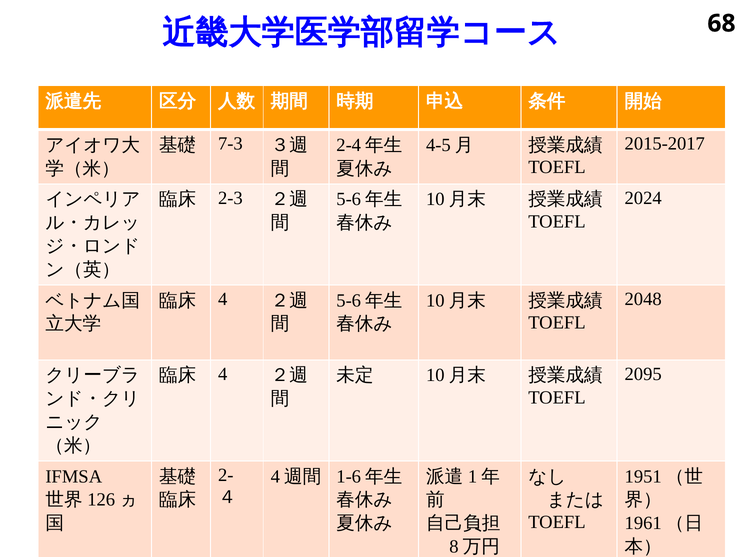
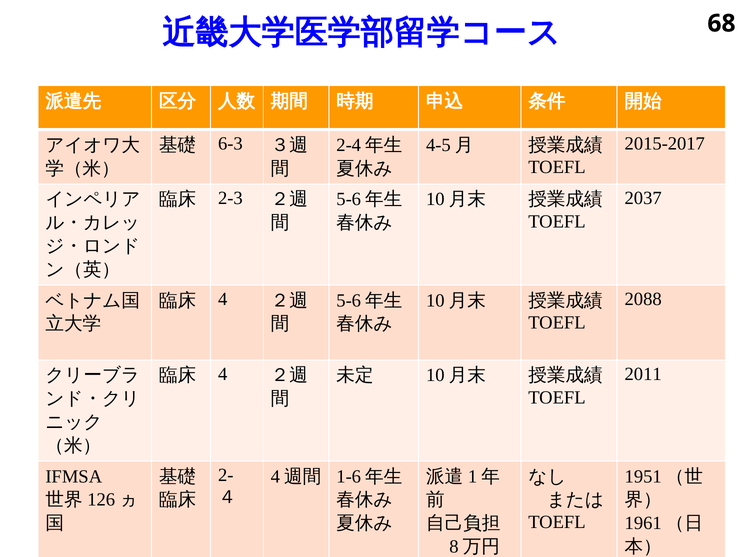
7-3: 7-3 -> 6-3 (230, 144)
2024: 2024 -> 2037 (643, 198)
2048: 2048 -> 2088 (643, 299)
2095: 2095 -> 2011 (643, 374)
